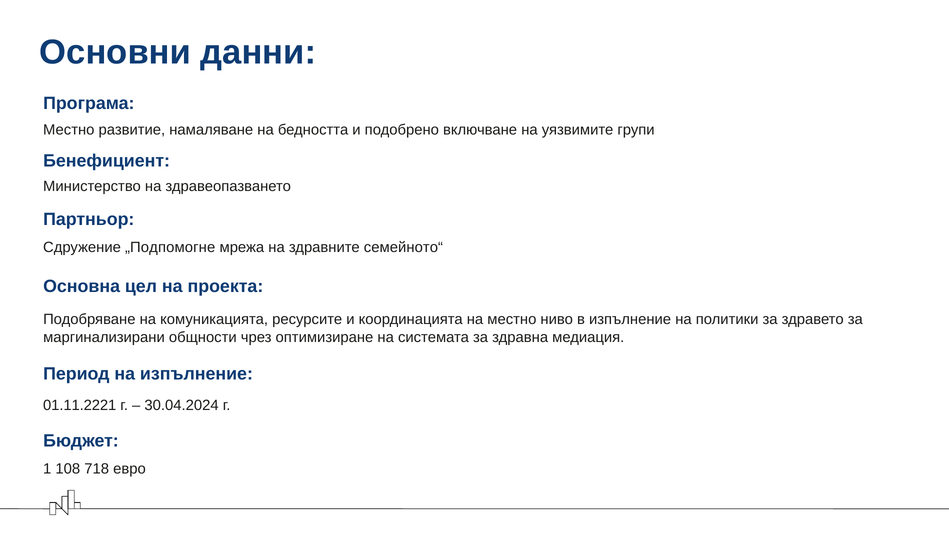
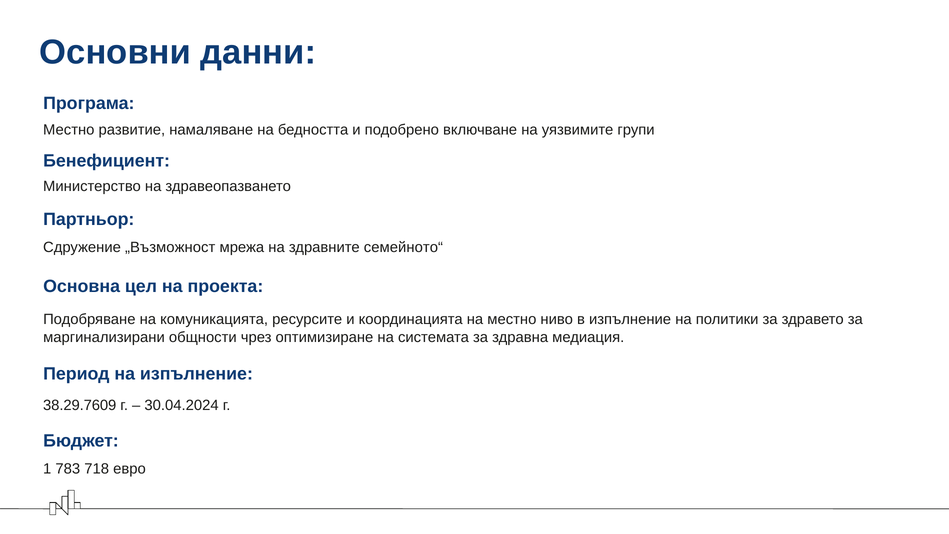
„Подпомогне: „Подпомогне -> „Възможност (170, 247)
01.11.2221: 01.11.2221 -> 38.29.7609 (80, 405)
108: 108 -> 783 (68, 468)
